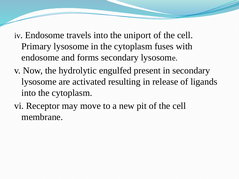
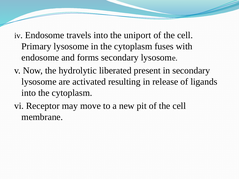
engulfed: engulfed -> liberated (115, 71)
